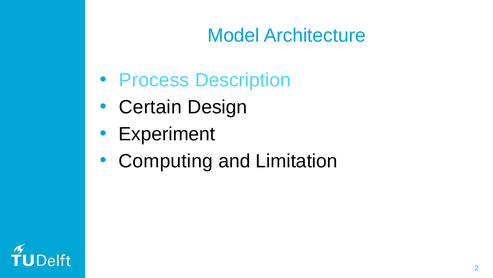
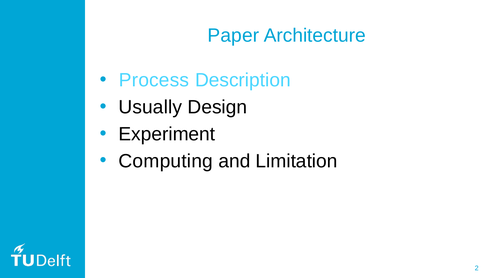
Model: Model -> Paper (233, 36)
Certain: Certain -> Usually (150, 107)
